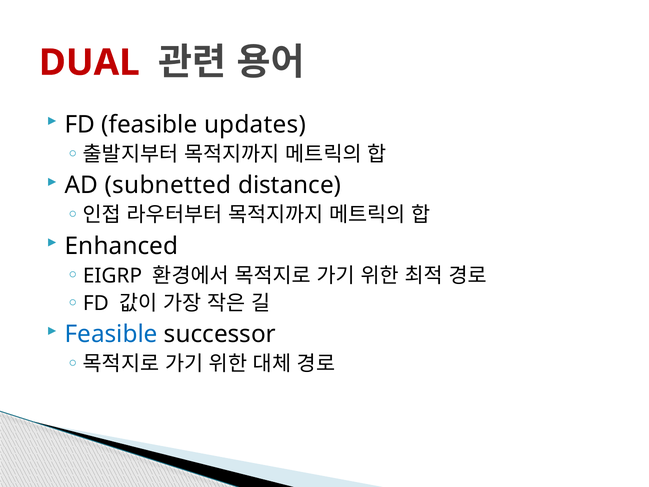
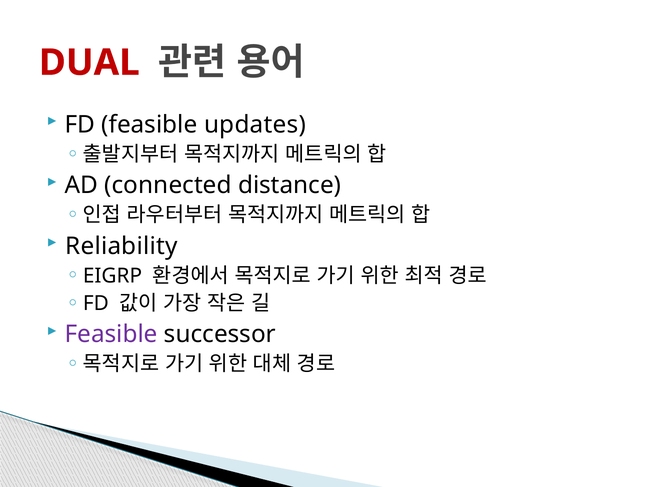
subnetted: subnetted -> connected (168, 185)
Enhanced: Enhanced -> Reliability (121, 246)
Feasible colour: blue -> purple (111, 334)
